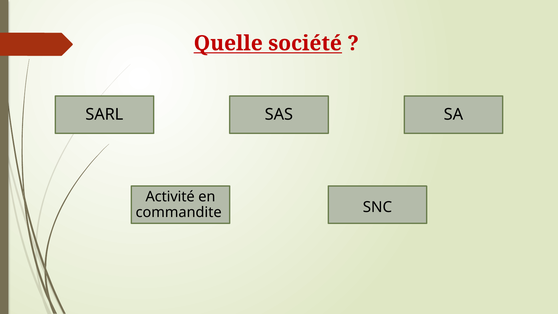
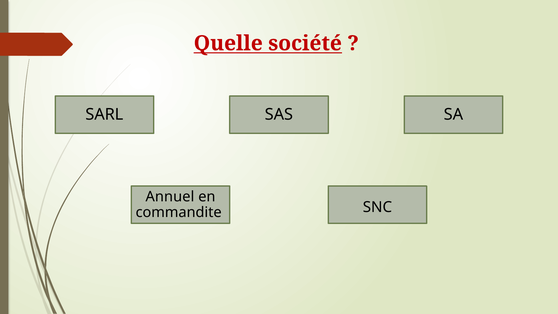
Activité: Activité -> Annuel (170, 197)
